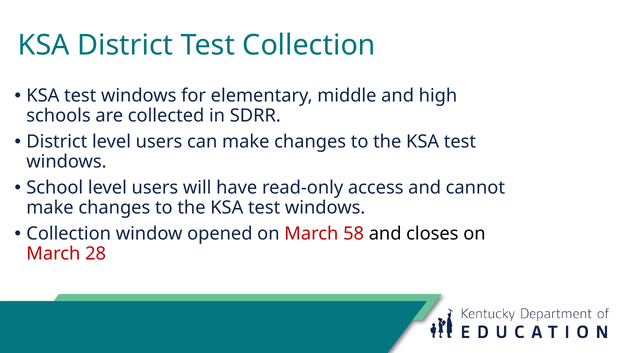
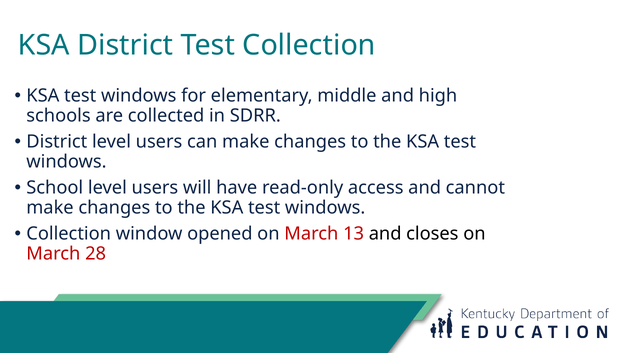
58: 58 -> 13 (354, 234)
